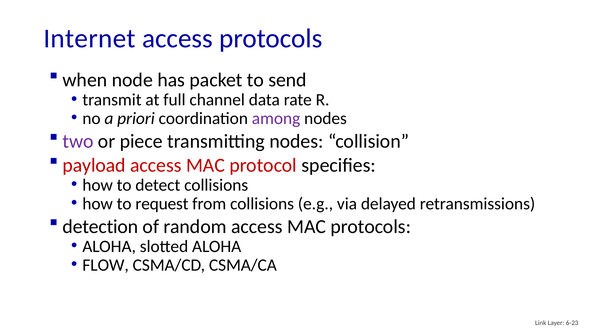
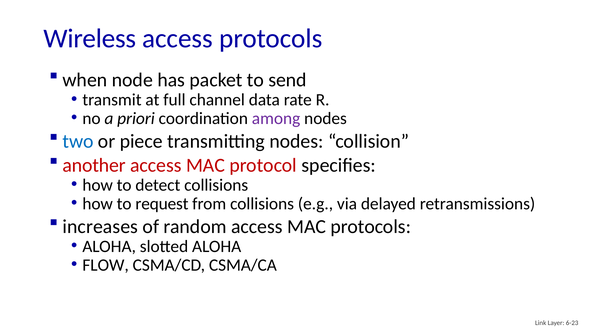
Internet: Internet -> Wireless (90, 39)
two colour: purple -> blue (78, 141)
payload: payload -> another (94, 165)
detection: detection -> increases (100, 227)
